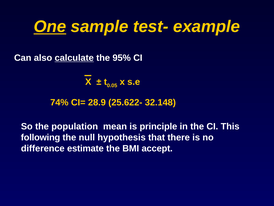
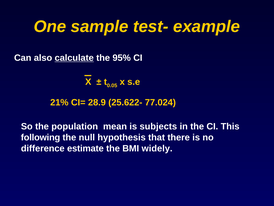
One underline: present -> none (50, 27)
74%: 74% -> 21% (59, 102)
32.148: 32.148 -> 77.024 (160, 102)
principle: principle -> subjects (158, 126)
accept: accept -> widely (157, 148)
